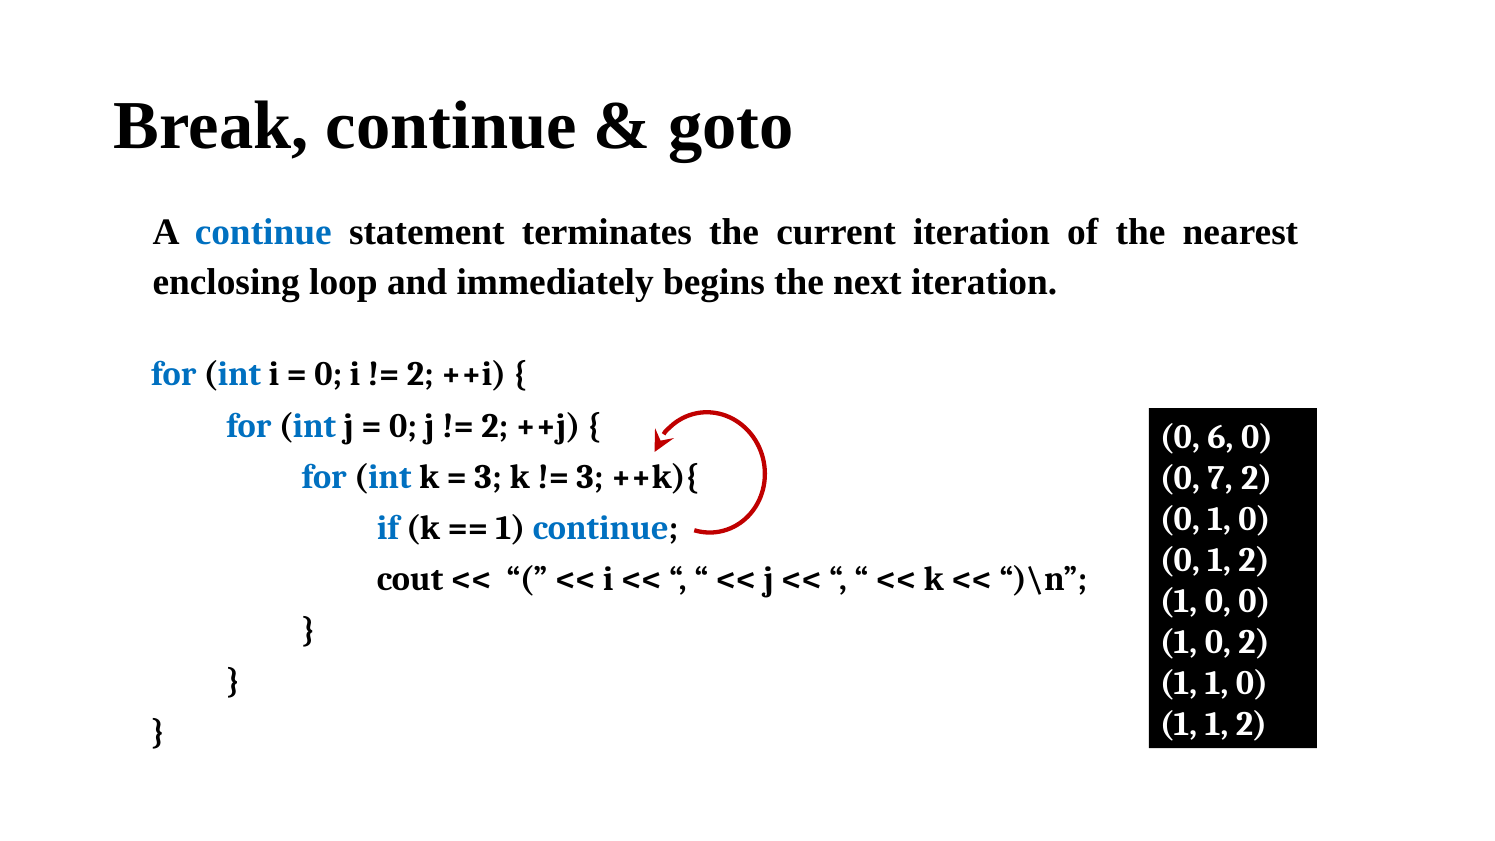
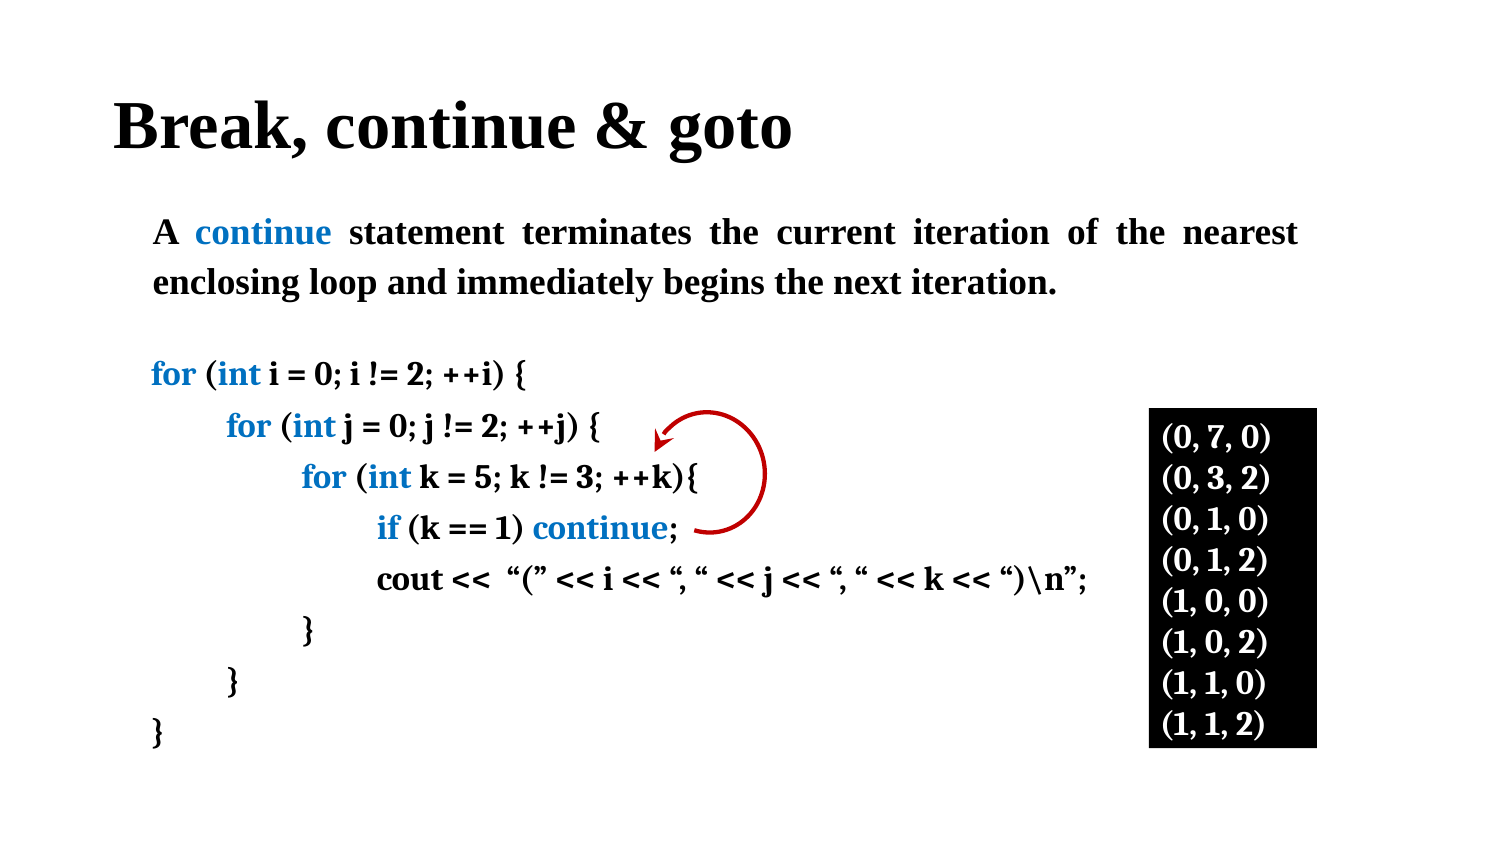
6: 6 -> 7 (1220, 437)
3: 3 -> 5 (488, 477)
0 7: 7 -> 3 (1220, 478)
